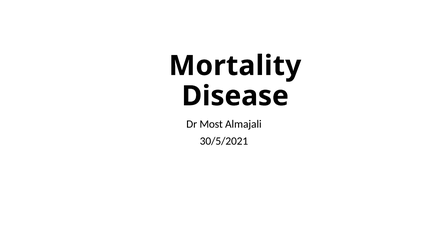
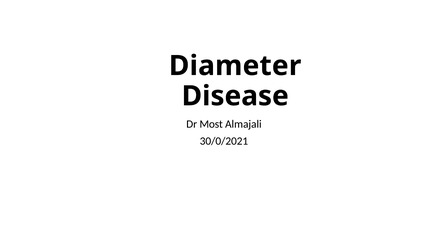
Mortality: Mortality -> Diameter (235, 66)
30/5/2021: 30/5/2021 -> 30/0/2021 (224, 141)
